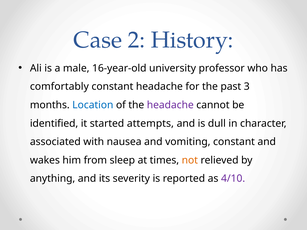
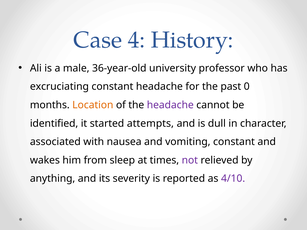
2: 2 -> 4 (136, 40)
16-year-old: 16-year-old -> 36-year-old (119, 68)
comfortably: comfortably -> excruciating (59, 87)
3: 3 -> 0 (247, 87)
Location colour: blue -> orange (93, 105)
not colour: orange -> purple (190, 160)
